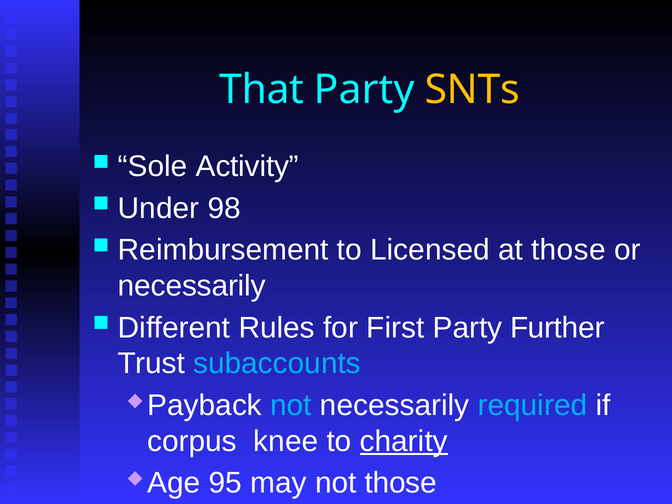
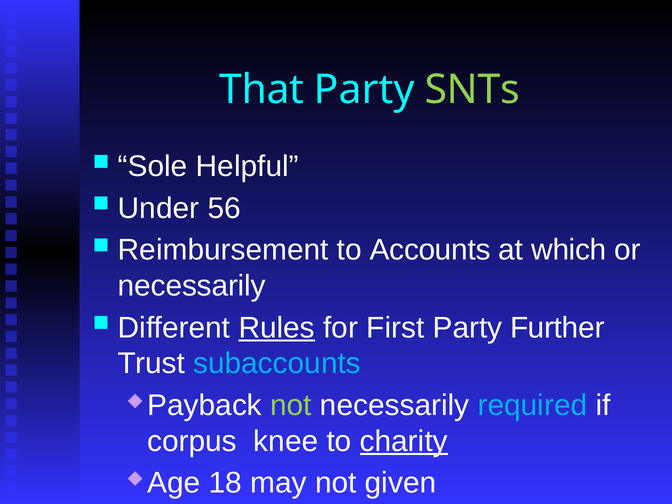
SNTs colour: yellow -> light green (472, 90)
Activity: Activity -> Helpful (247, 166)
98: 98 -> 56 (224, 208)
Licensed: Licensed -> Accounts (430, 250)
at those: those -> which (569, 250)
Rules underline: none -> present (277, 328)
not colour: light blue -> light green (291, 405)
95: 95 -> 18 (225, 483)
not those: those -> given (401, 483)
